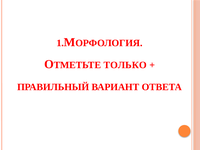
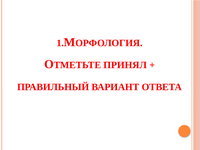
ТОЛЬКО: ТОЛЬКО -> ПРИНЯЛ (125, 65)
